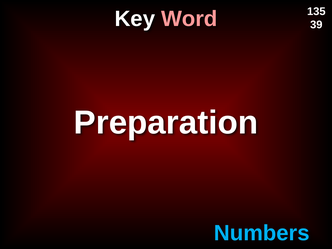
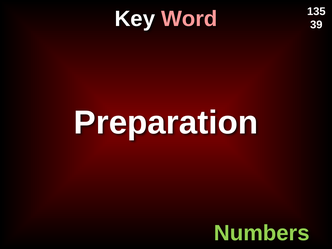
Numbers colour: light blue -> light green (262, 233)
